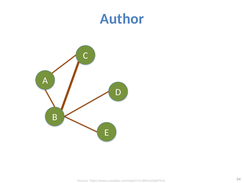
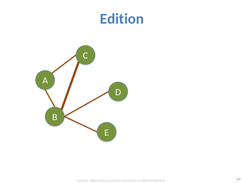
Author: Author -> Edition (122, 19)
